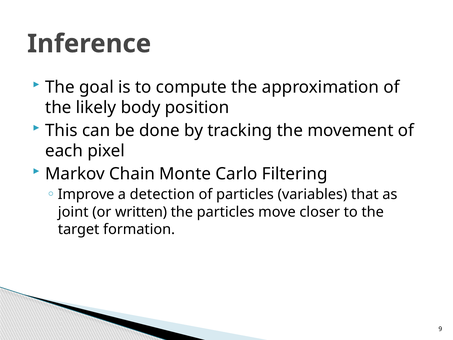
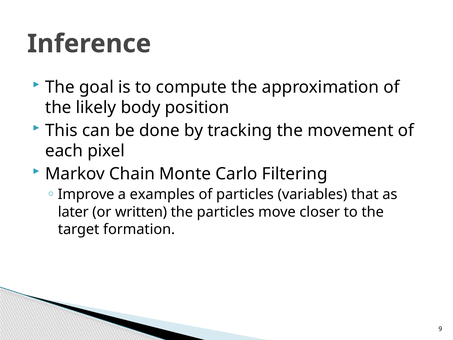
detection: detection -> examples (162, 194)
joint: joint -> later (73, 212)
